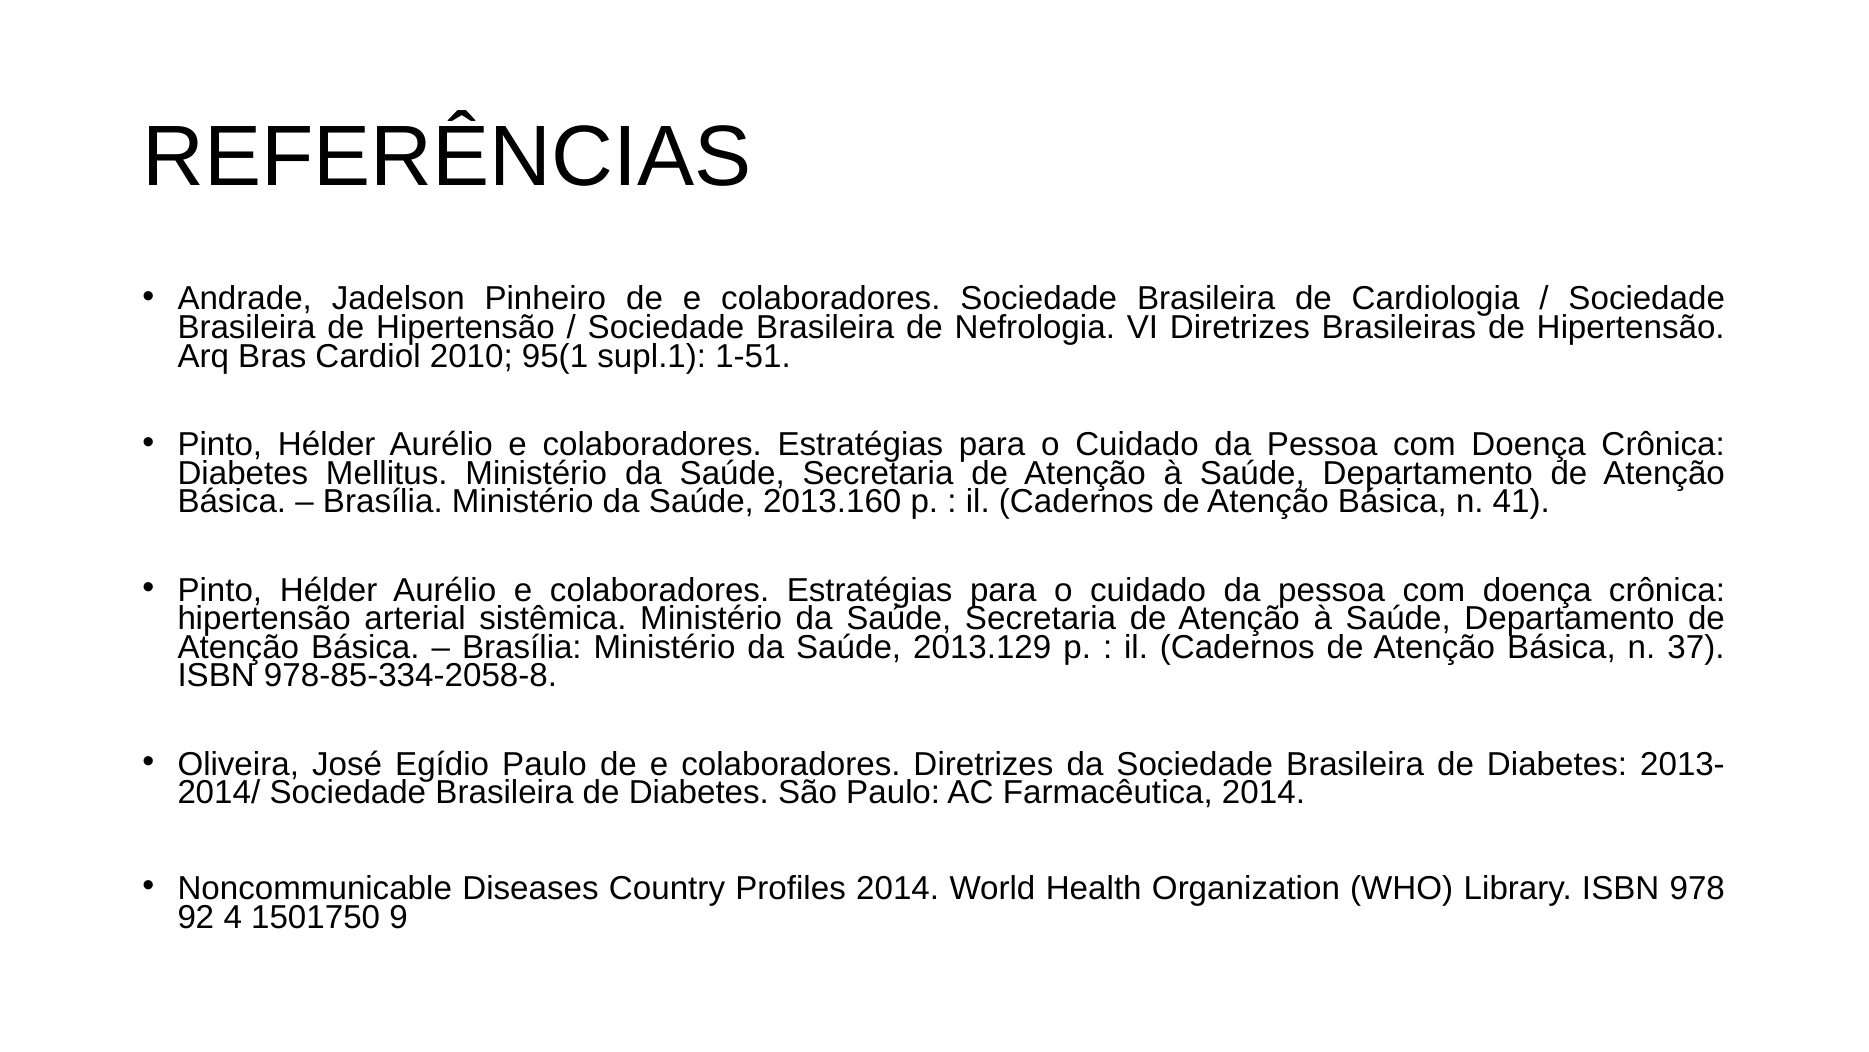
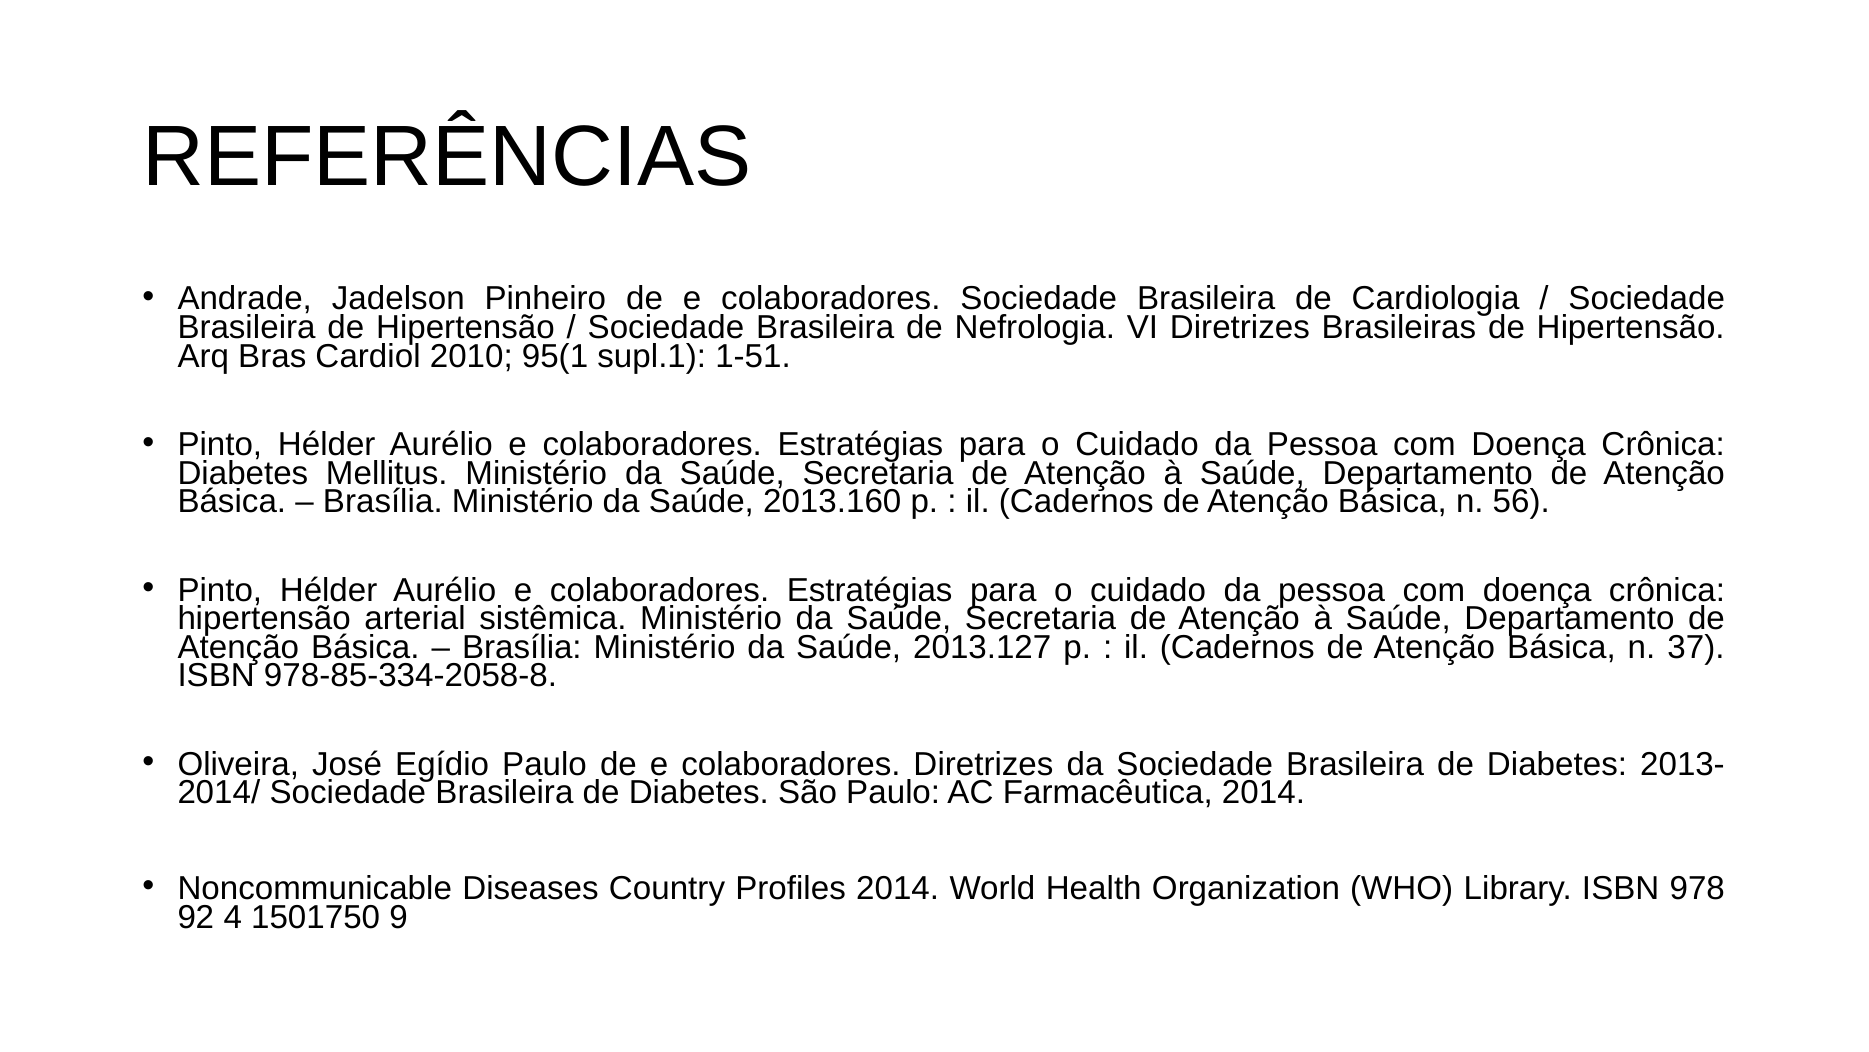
41: 41 -> 56 (1521, 501)
2013.129: 2013.129 -> 2013.127 (982, 647)
